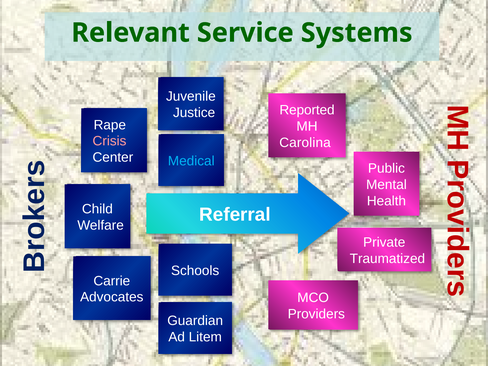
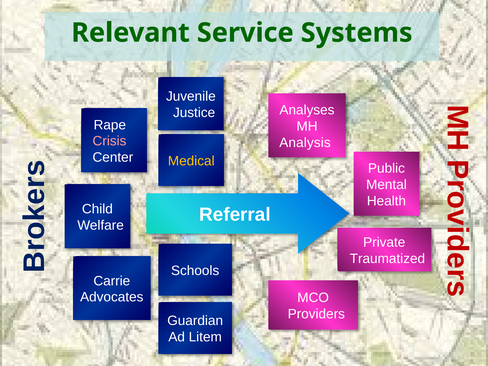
Reported: Reported -> Analyses (307, 110)
Carolina: Carolina -> Analysis (305, 143)
Medical colour: light blue -> yellow (191, 161)
